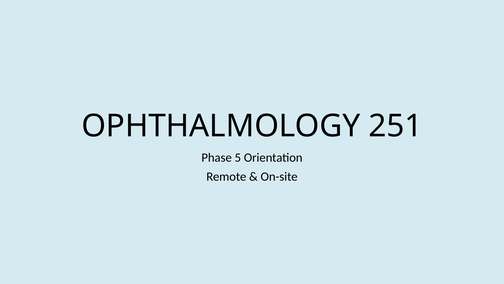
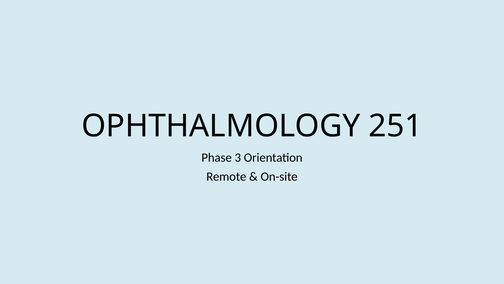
5: 5 -> 3 (238, 158)
